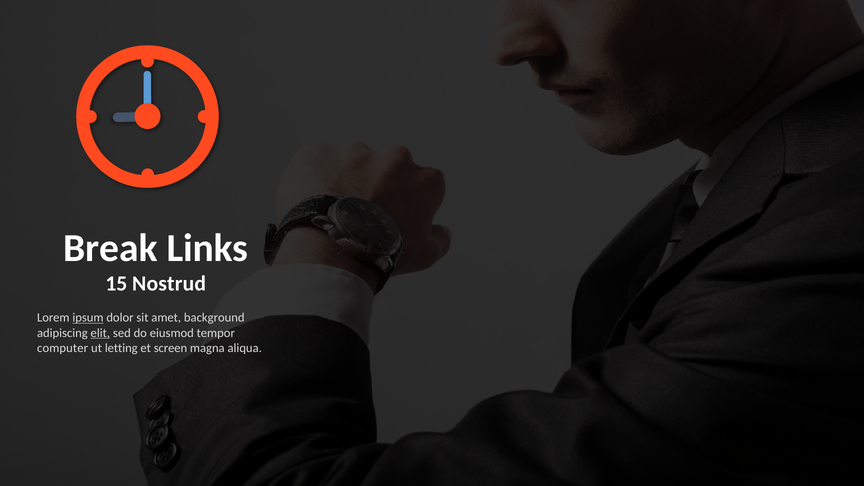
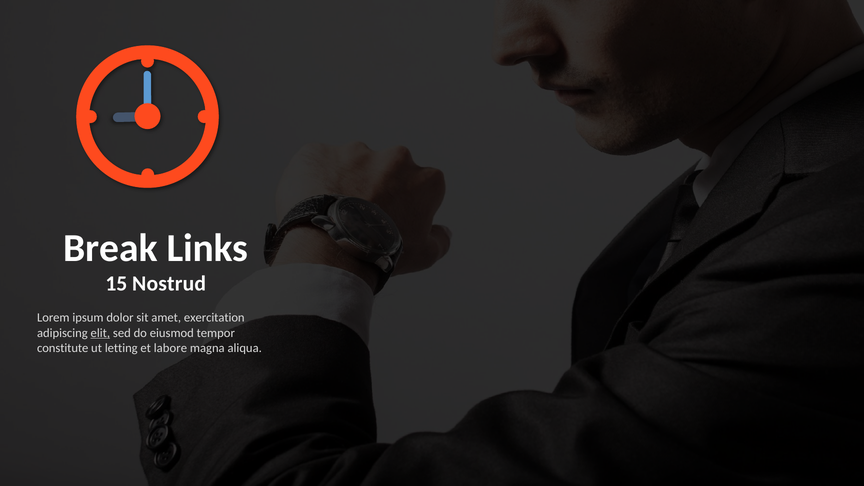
ipsum underline: present -> none (88, 318)
background: background -> exercitation (214, 318)
computer: computer -> constitute (63, 348)
screen: screen -> labore (170, 348)
